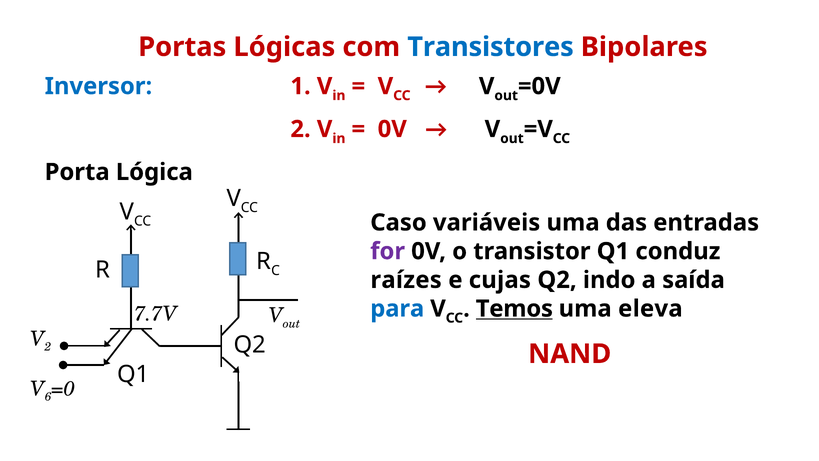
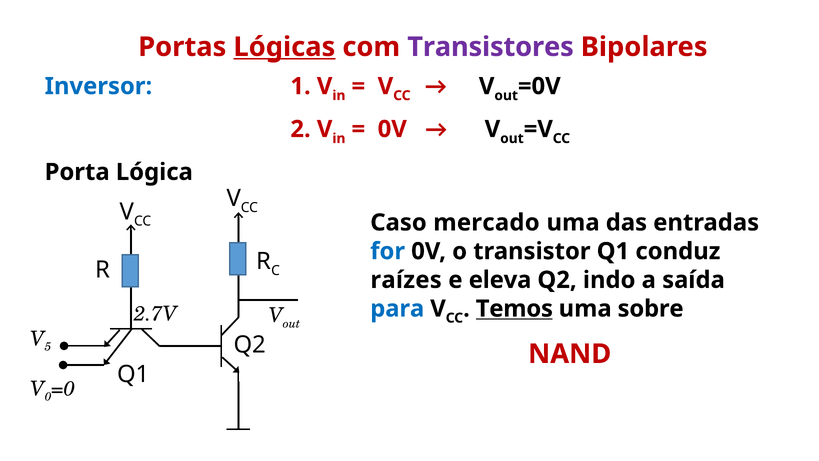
Lógicas underline: none -> present (284, 47)
Transistores colour: blue -> purple (491, 47)
variáveis: variáveis -> mercado (486, 222)
for colour: purple -> blue (388, 251)
cujas: cujas -> eleva (500, 280)
eleva: eleva -> sobre (651, 308)
7.7V: 7.7V -> 2.7V (156, 314)
2: 2 -> 5 (48, 347)
6: 6 -> 0 (48, 397)
